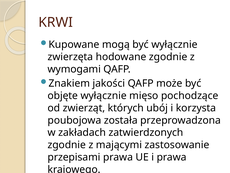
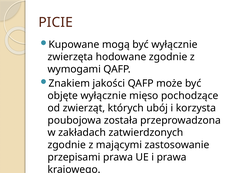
KRWI: KRWI -> PICIE (56, 22)
